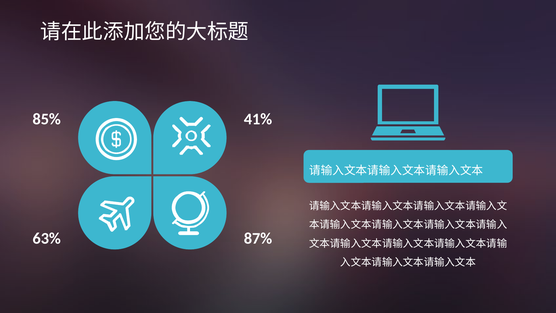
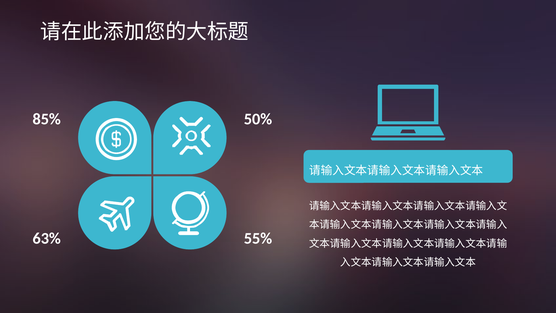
41%: 41% -> 50% (258, 119)
87%: 87% -> 55% (258, 238)
